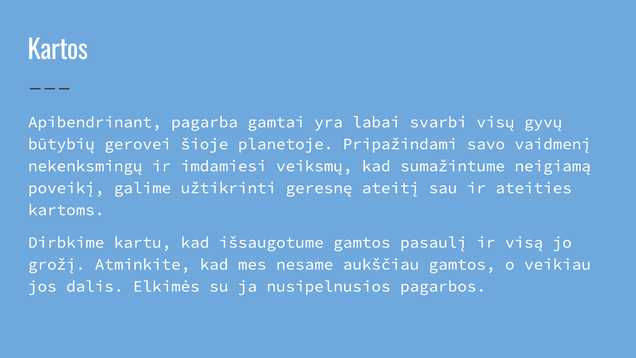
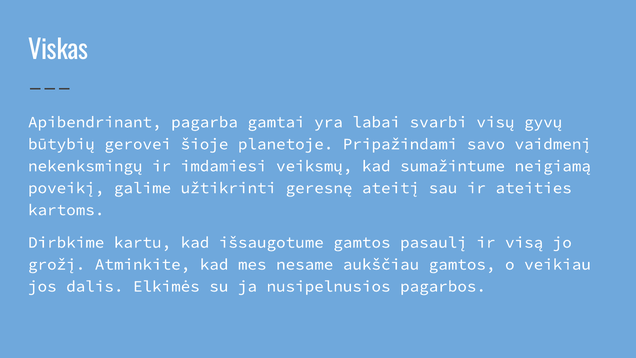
Kartos: Kartos -> Viskas (58, 50)
